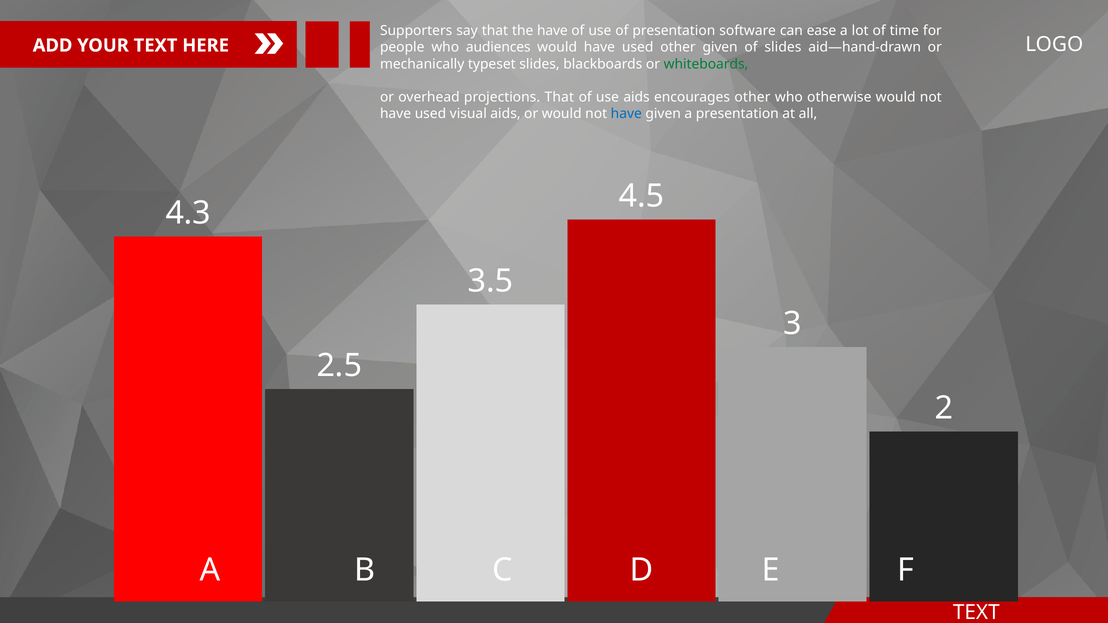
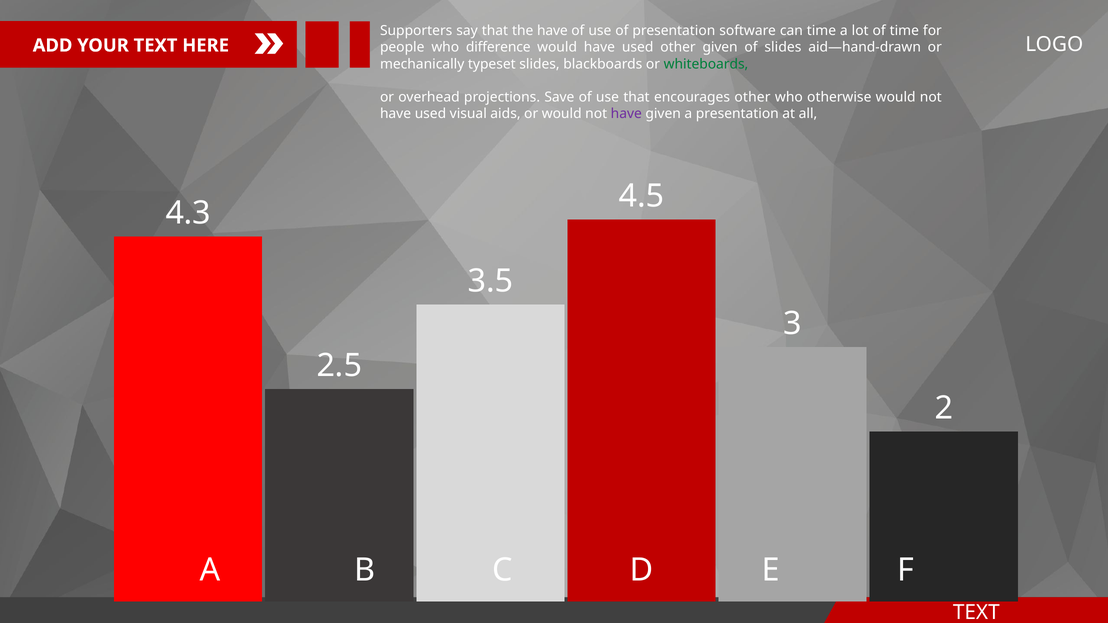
can ease: ease -> time (821, 31)
audiences: audiences -> difference (498, 47)
projections That: That -> Save (559, 97)
use aids: aids -> that (637, 97)
have colour: blue -> purple (626, 114)
